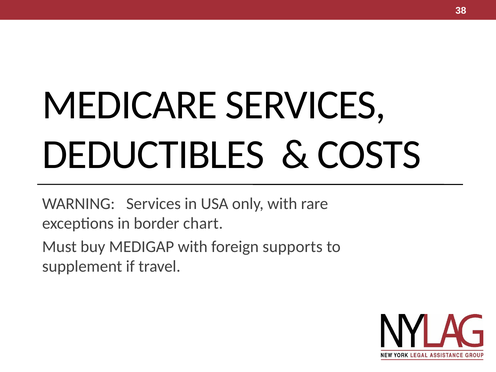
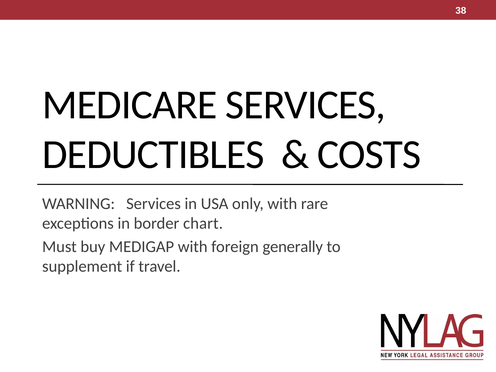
supports: supports -> generally (293, 247)
